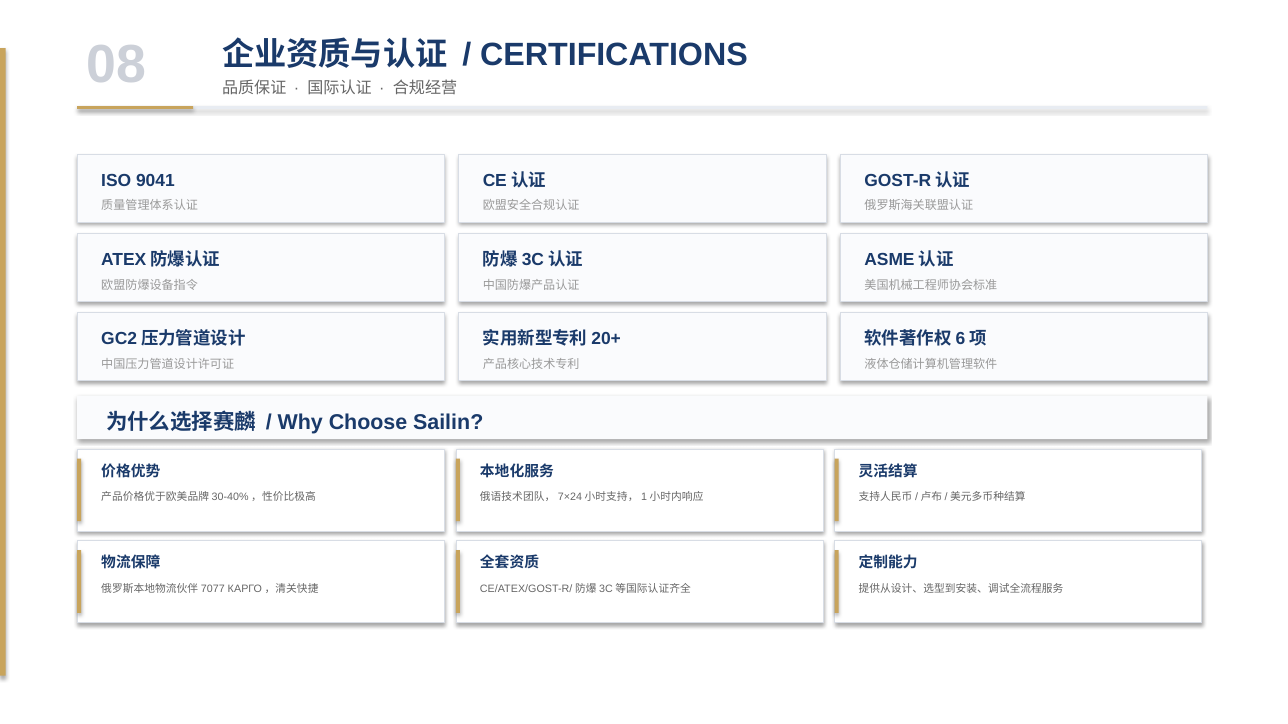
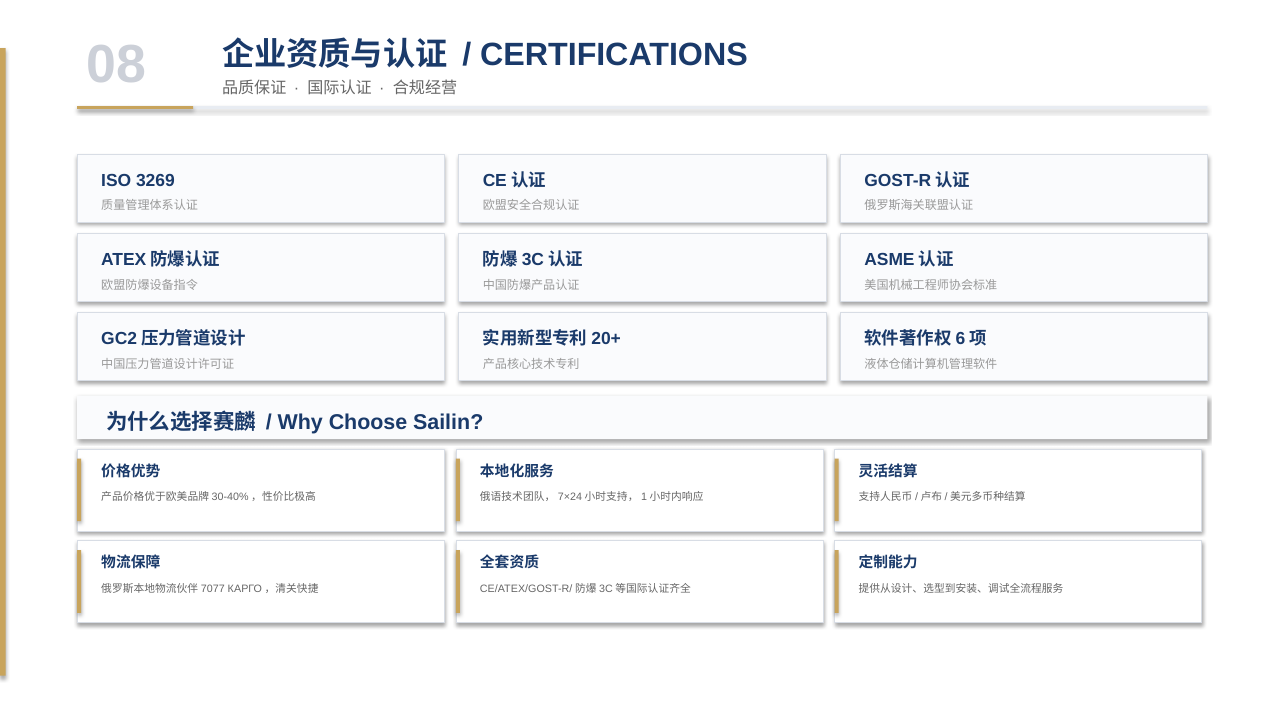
9041: 9041 -> 3269 (155, 181)
